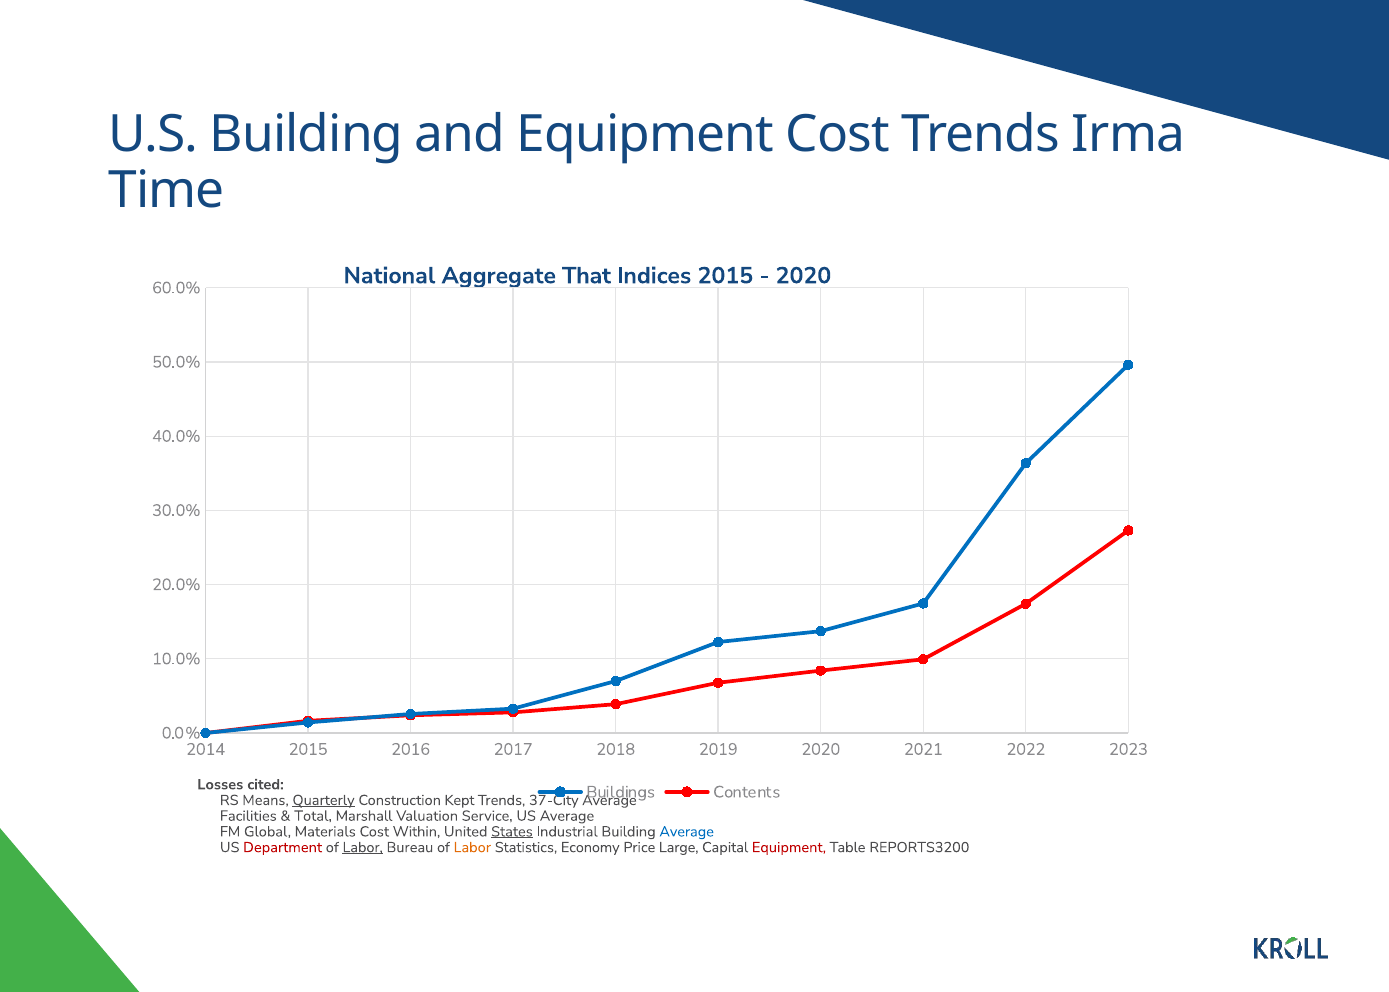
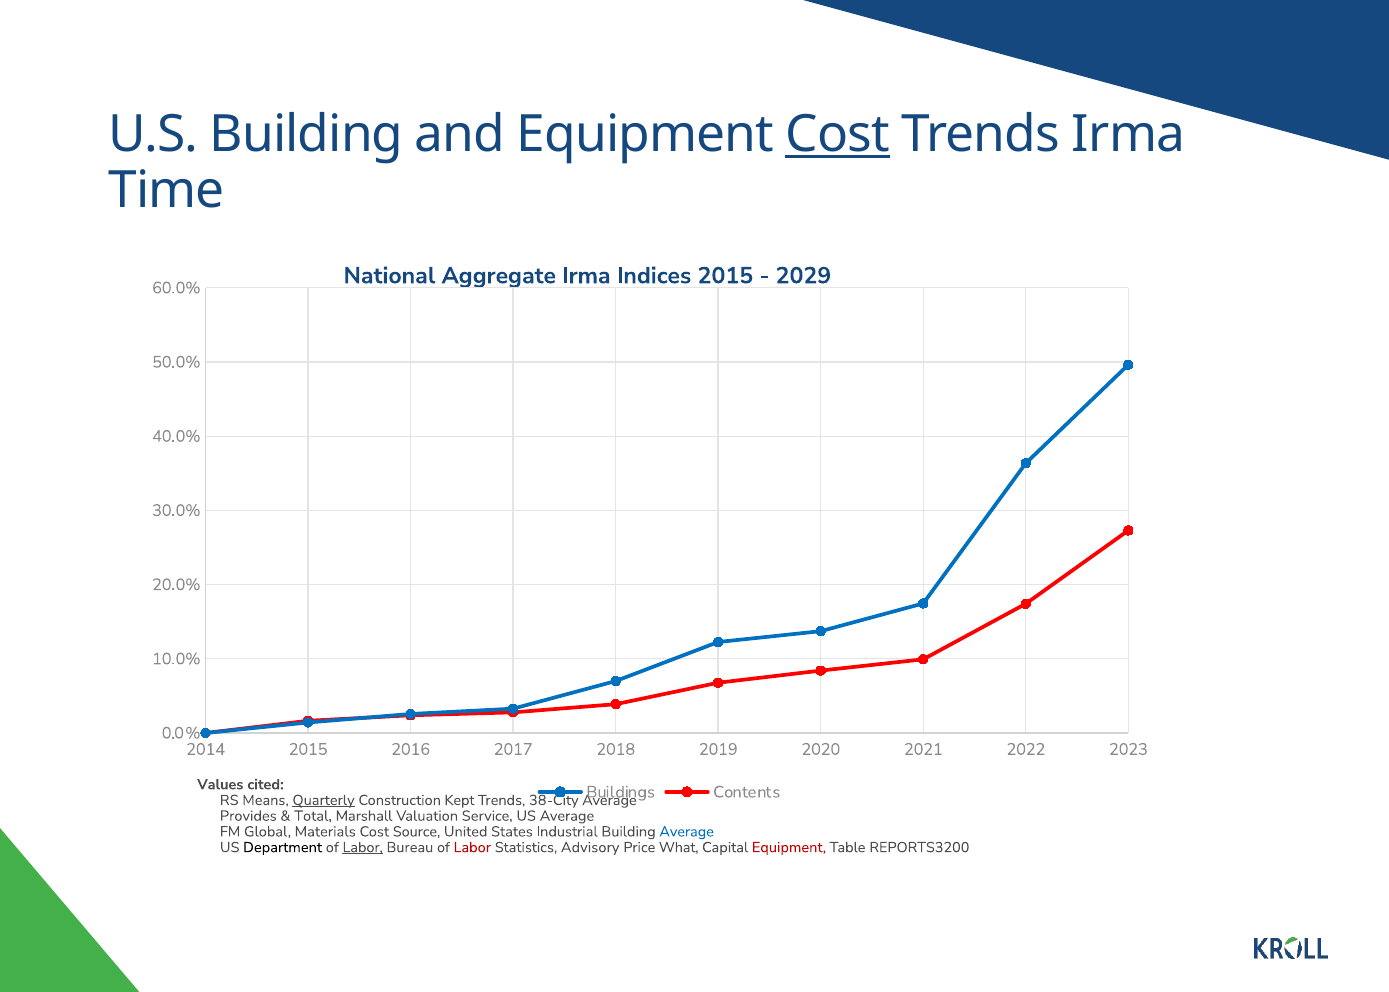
Cost underline: none -> present (838, 134)
Aggregate That: That -> Irma (586, 276)
2020: 2020 -> 2029 (803, 276)
Losses: Losses -> Values (220, 785)
37-City: 37-City -> 38-City (554, 800)
Facilities: Facilities -> Provides (248, 816)
Within: Within -> Source (417, 832)
States underline: present -> none (512, 832)
Department colour: red -> black (283, 848)
Labor colour: orange -> red (472, 848)
Economy: Economy -> Advisory (590, 848)
Large: Large -> What (679, 848)
